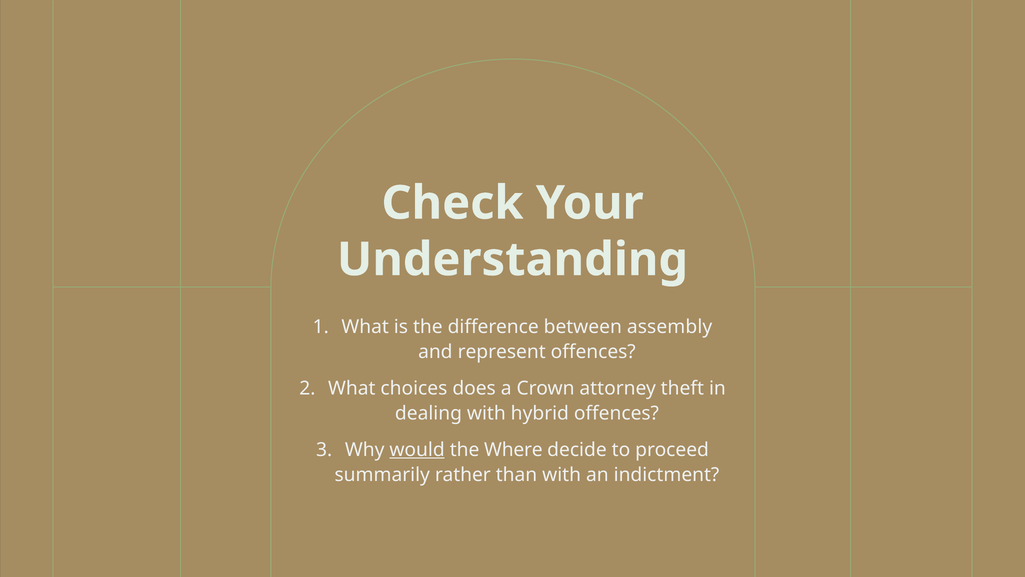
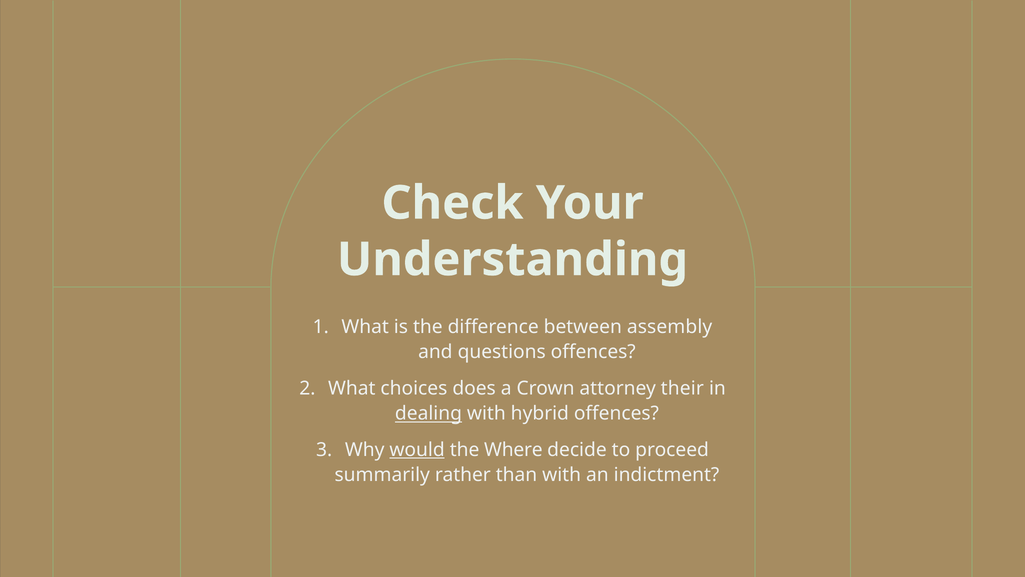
represent: represent -> questions (502, 352)
theft: theft -> their (682, 388)
dealing underline: none -> present (429, 413)
